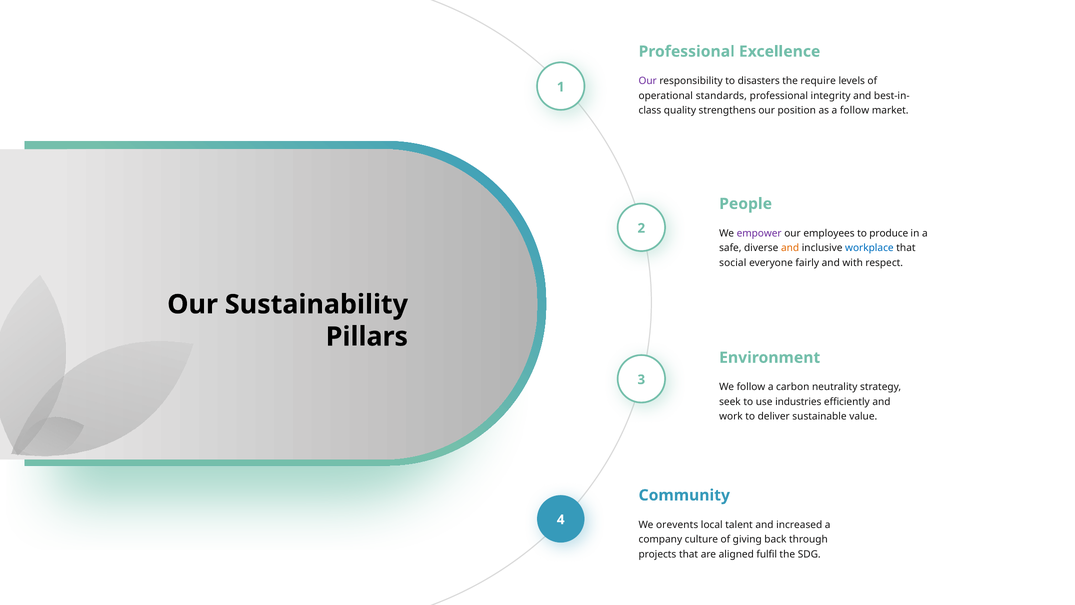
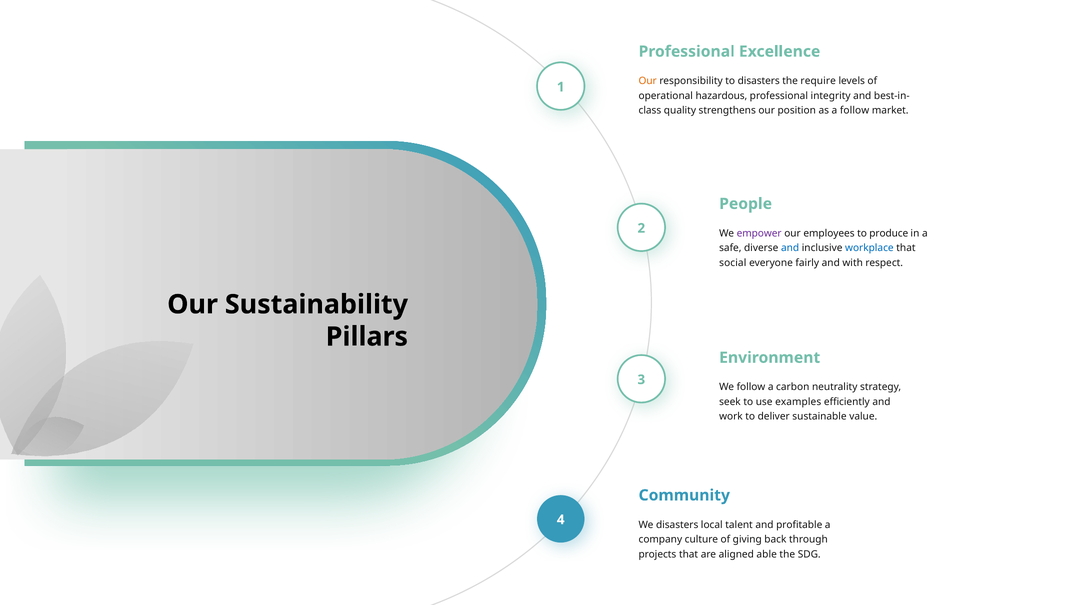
Our colour: purple -> orange (648, 81)
standards: standards -> hazardous (721, 96)
and colour: orange -> blue (790, 248)
industries: industries -> examples (798, 402)
We orevents: orevents -> disasters (677, 524)
increased: increased -> profitable (799, 524)
fulfil: fulfil -> able (767, 554)
